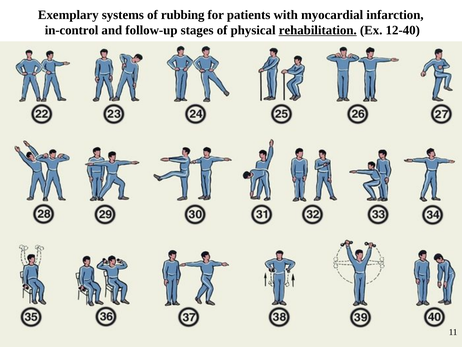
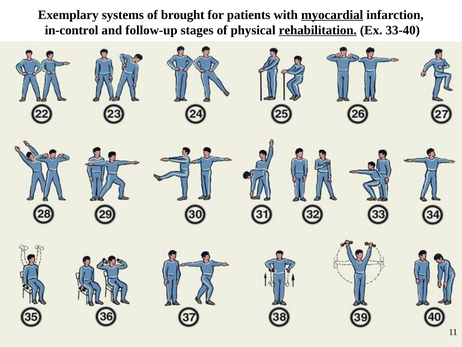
rubbing: rubbing -> brought (183, 15)
myocardial underline: none -> present (332, 15)
12-40: 12-40 -> 33-40 (403, 30)
